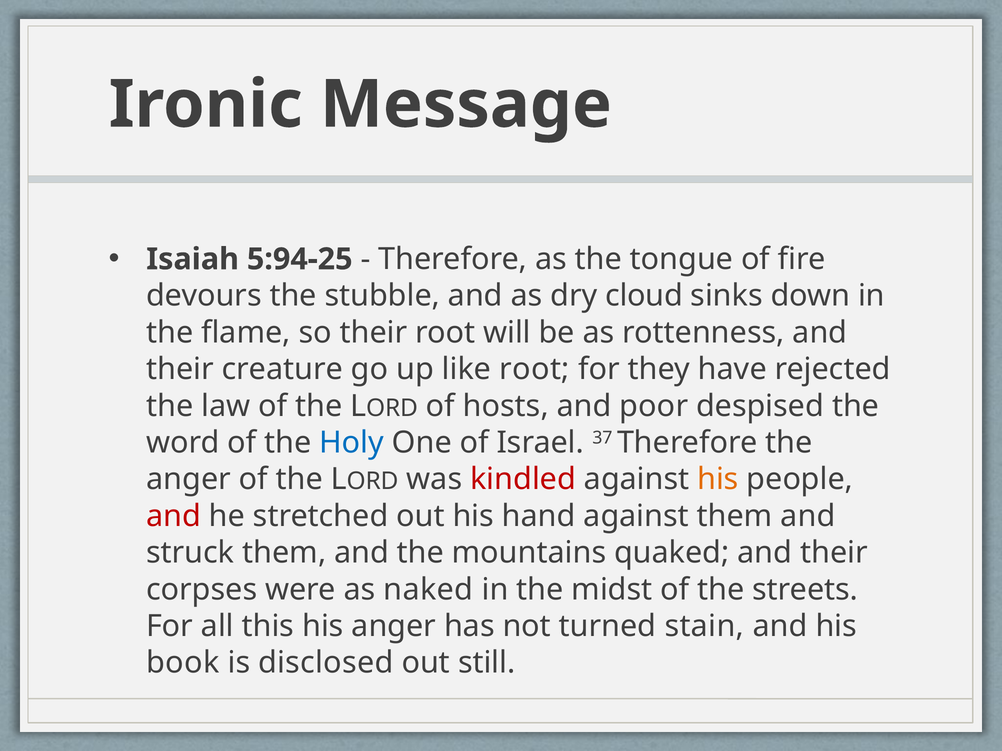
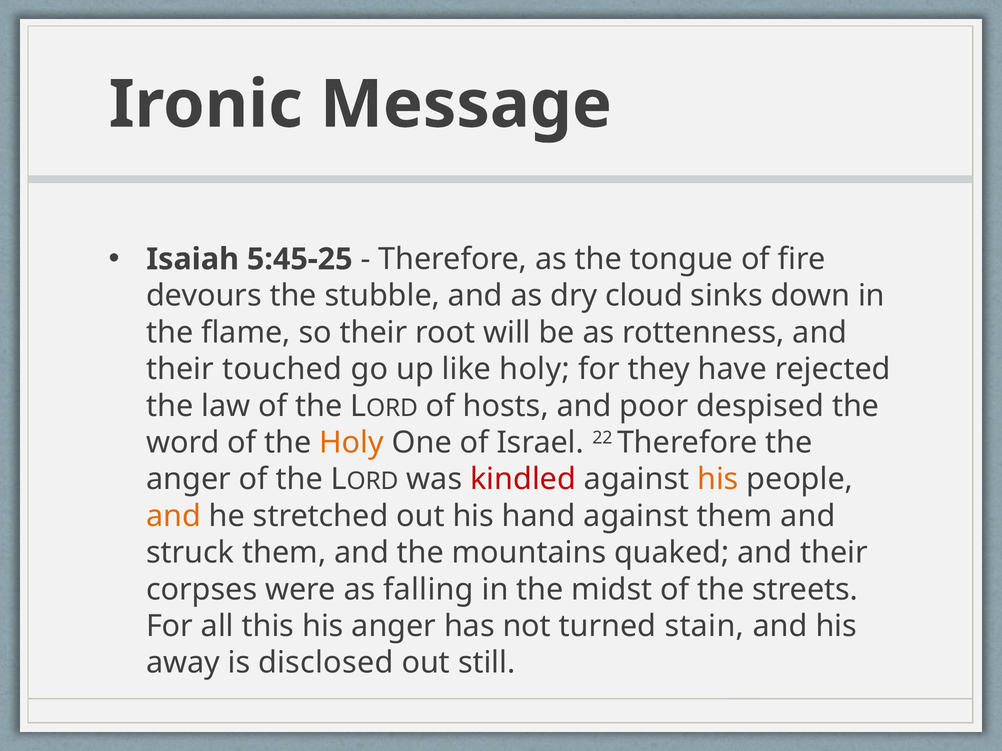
5:94-25: 5:94-25 -> 5:45-25 (300, 259)
creature: creature -> touched (282, 370)
like root: root -> holy (535, 370)
Holy colour: blue -> orange (352, 443)
37: 37 -> 22 (602, 438)
and colour: red -> orange (174, 516)
naked: naked -> falling (428, 590)
book: book -> away (183, 663)
